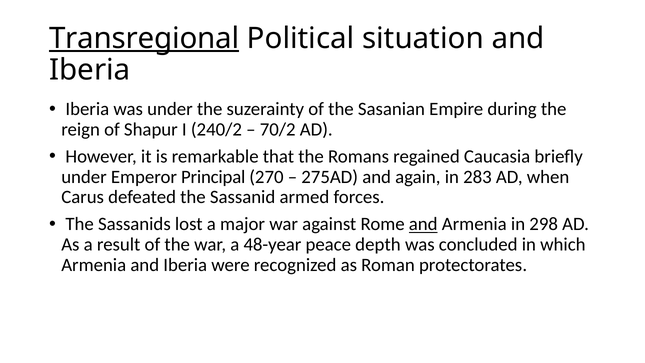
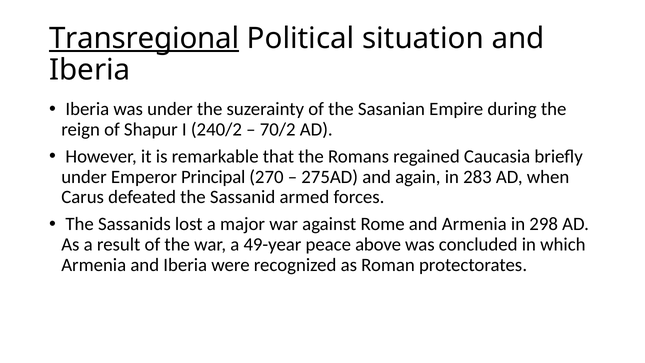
and underline: present -> none (423, 224)
48-year: 48-year -> 49-year (272, 244)
depth: depth -> above (378, 244)
